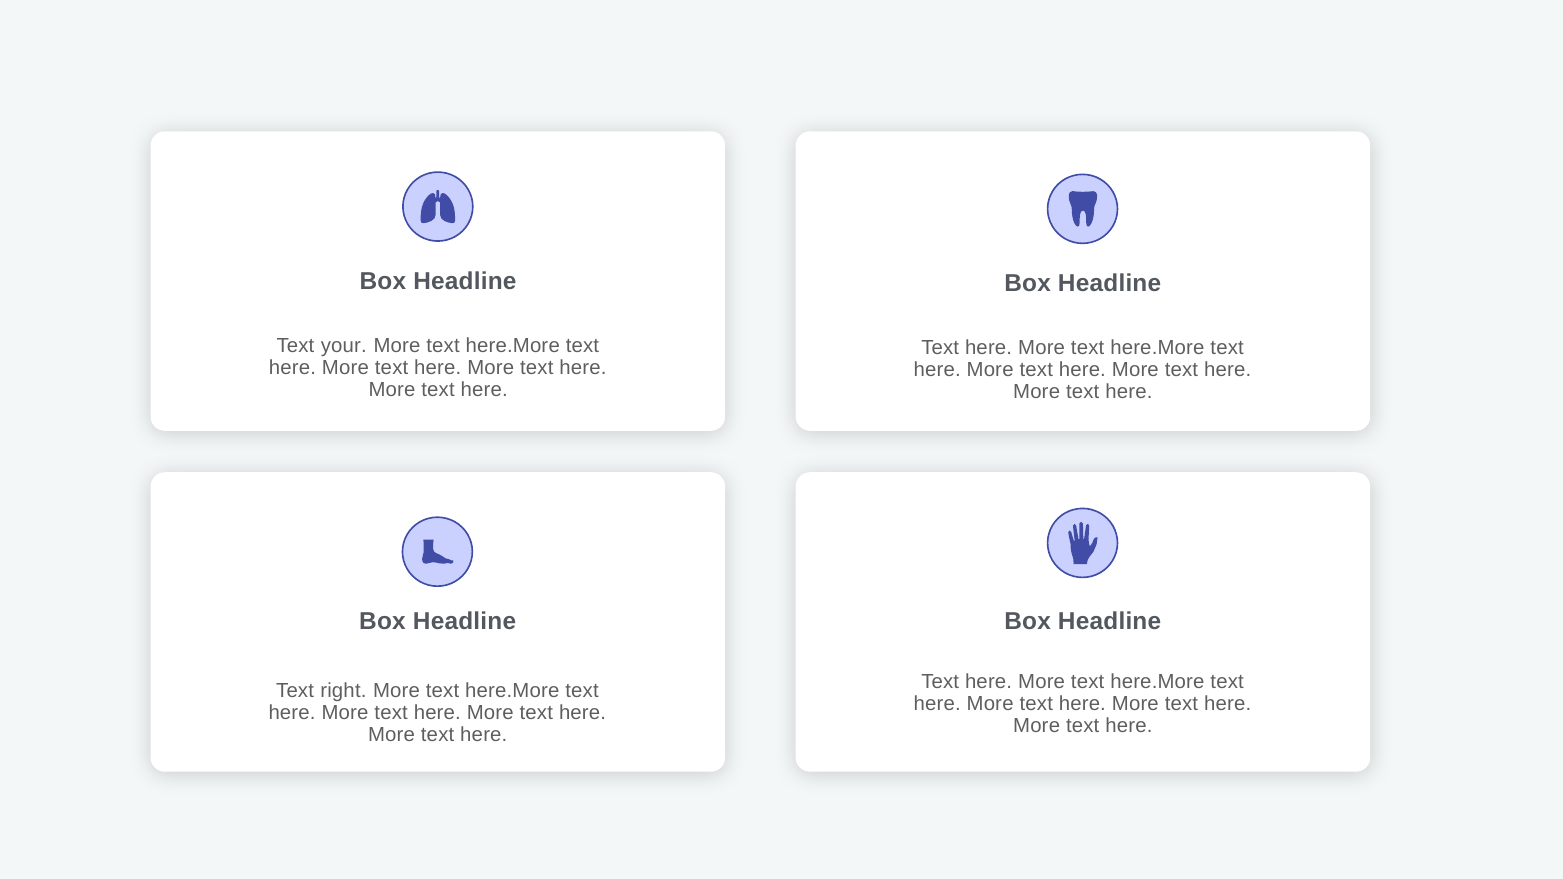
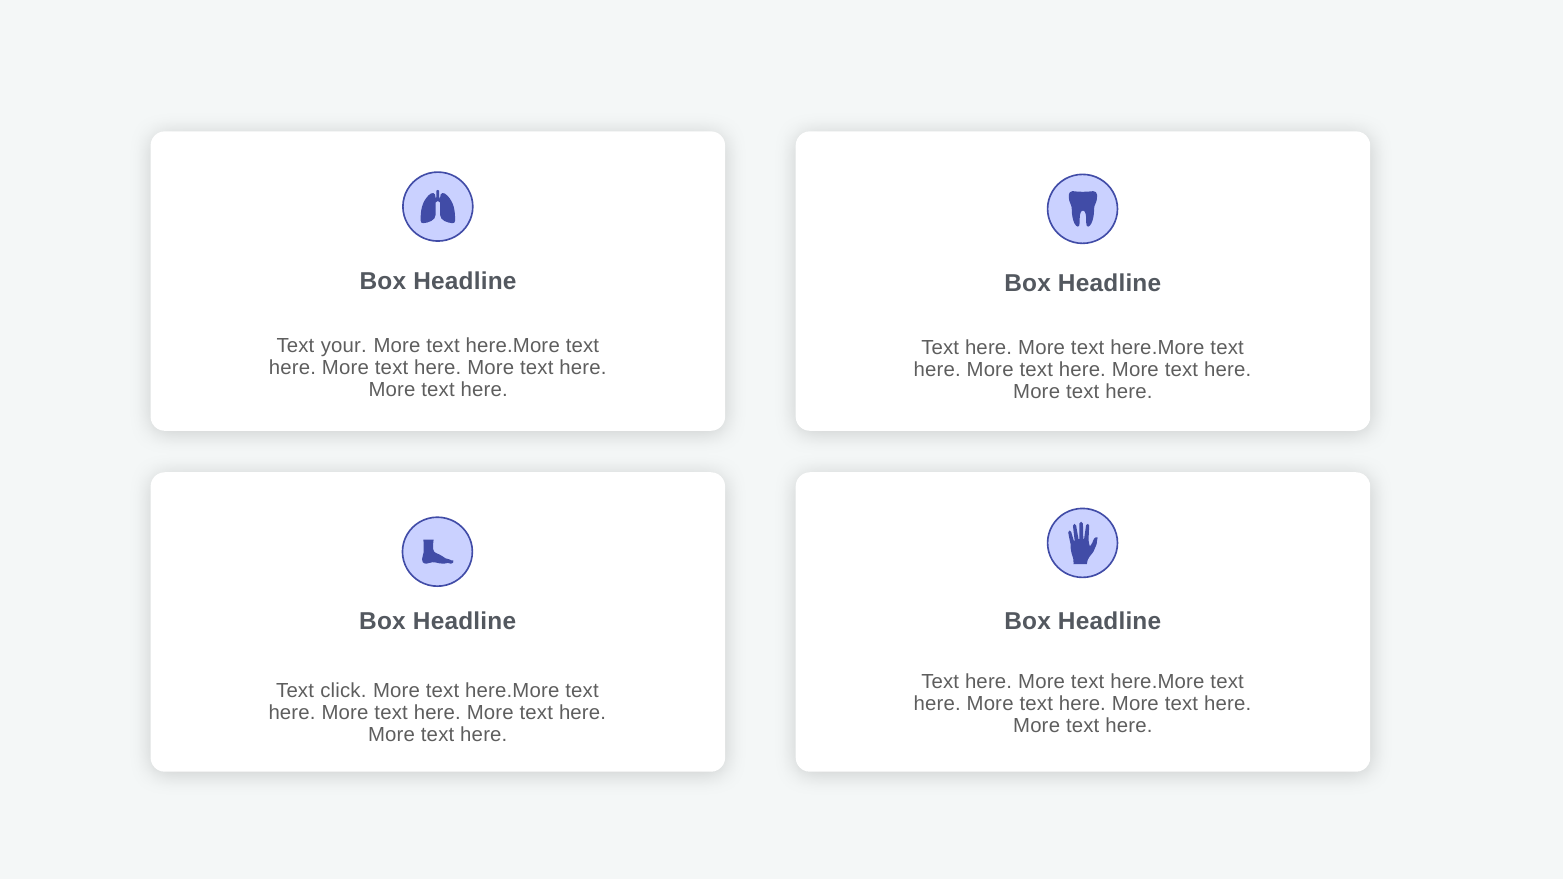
right: right -> click (343, 691)
